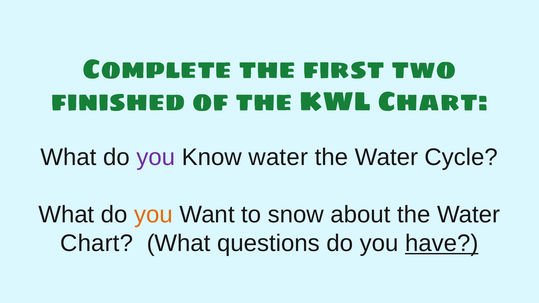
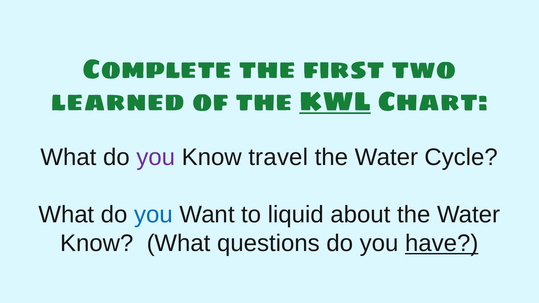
finished: finished -> learned (118, 102)
KWL underline: none -> present (335, 102)
Know water: water -> travel (278, 157)
you colour: orange -> blue (154, 215)
snow: snow -> liquid (296, 215)
Chart: Chart -> Know (97, 244)
